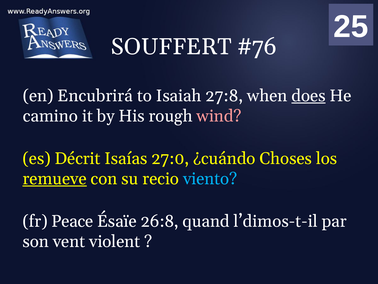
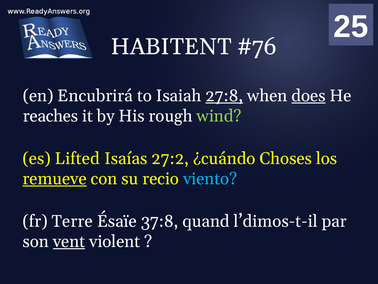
SOUFFERT: SOUFFERT -> HABITENT (171, 47)
27:8 underline: none -> present (224, 96)
camino: camino -> reaches (51, 116)
wind colour: pink -> light green (219, 116)
Décrit: Décrit -> Lifted (77, 158)
27:0: 27:0 -> 27:2 (170, 158)
Peace: Peace -> Terre (72, 221)
26:8: 26:8 -> 37:8 (160, 221)
vent underline: none -> present (69, 241)
